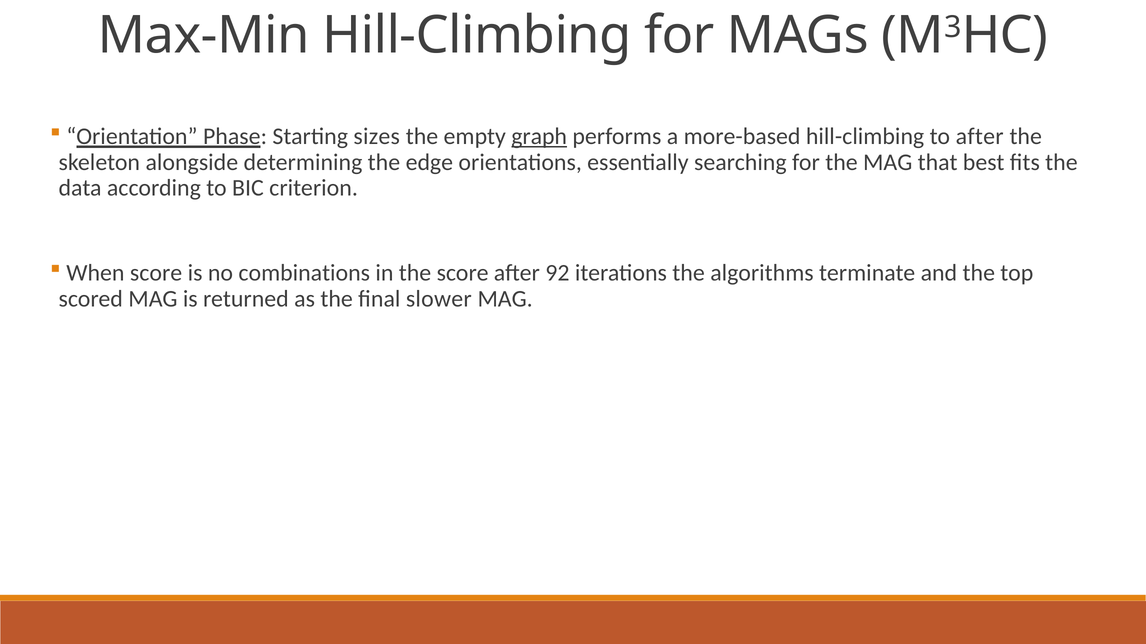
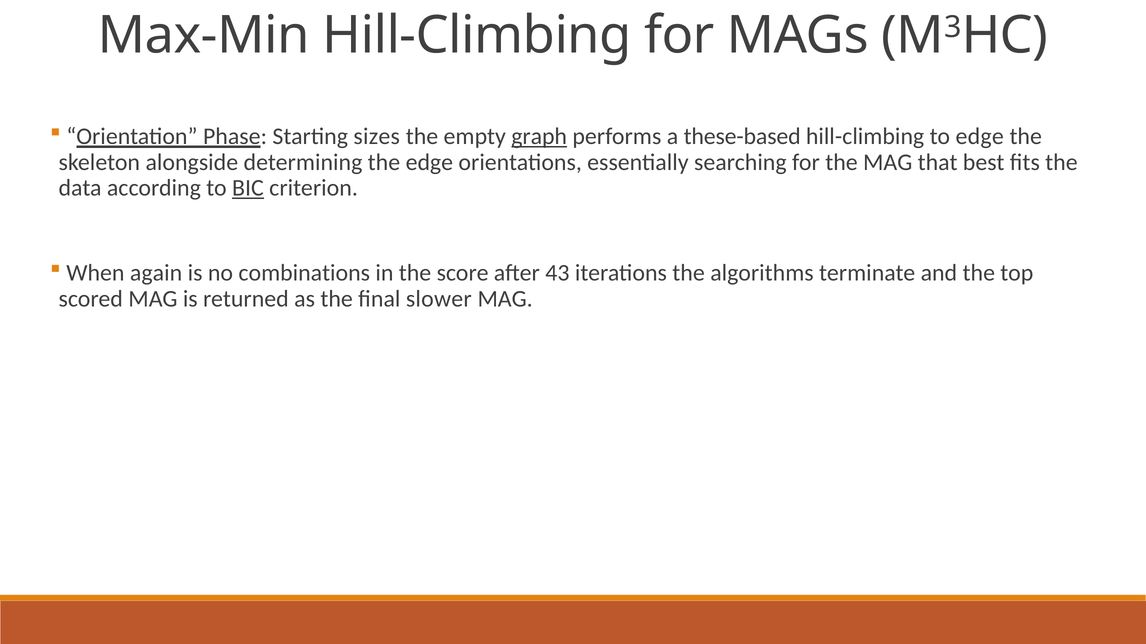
more-based: more-based -> these-based (742, 137)
to after: after -> edge (980, 137)
BIC underline: none -> present (248, 188)
When score: score -> again (156, 273)
92: 92 -> 43 (557, 273)
